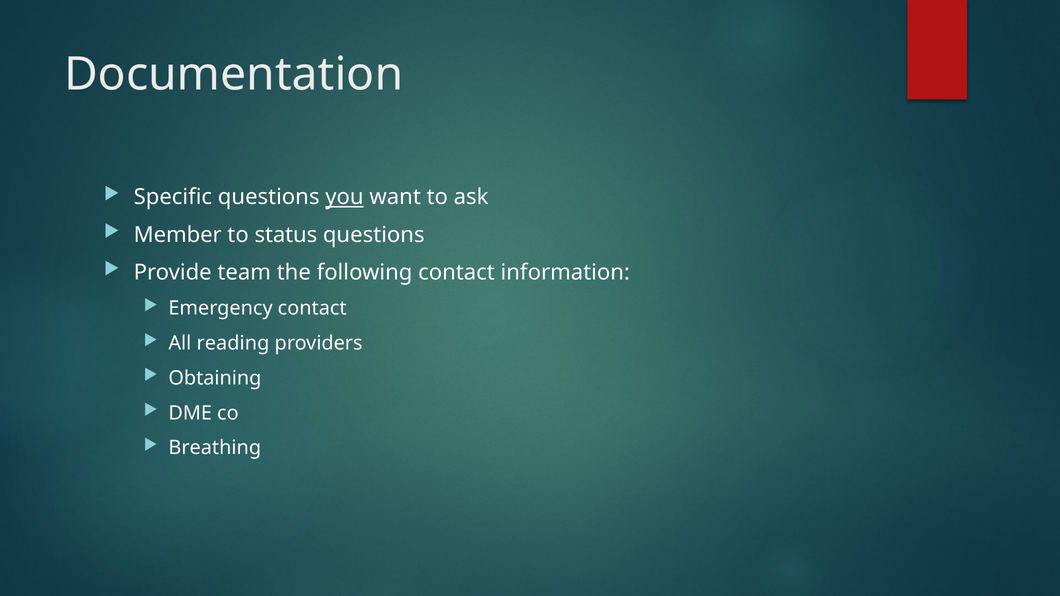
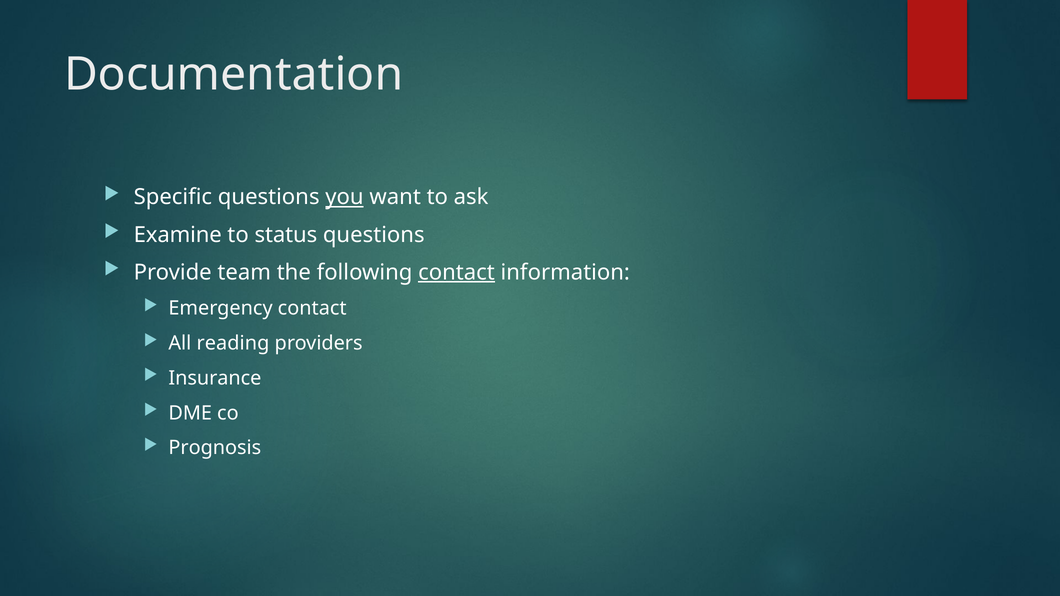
Member: Member -> Examine (178, 235)
contact underline: none -> present (456, 272)
Obtaining: Obtaining -> Insurance (215, 378)
Breathing: Breathing -> Prognosis (215, 448)
